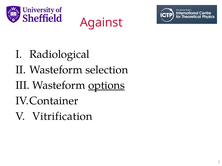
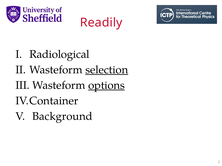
Against: Against -> Readily (101, 23)
selection underline: none -> present (107, 70)
Vitrification: Vitrification -> Background (62, 117)
